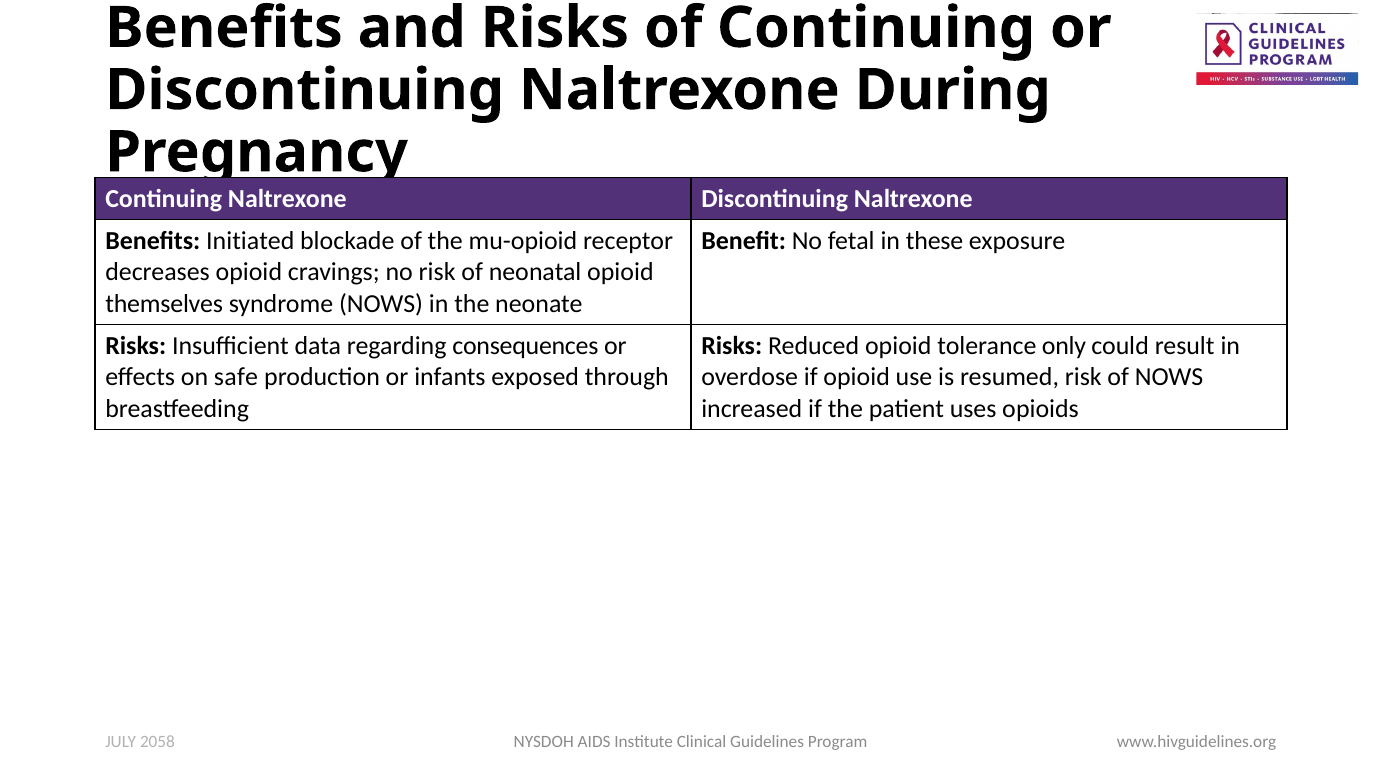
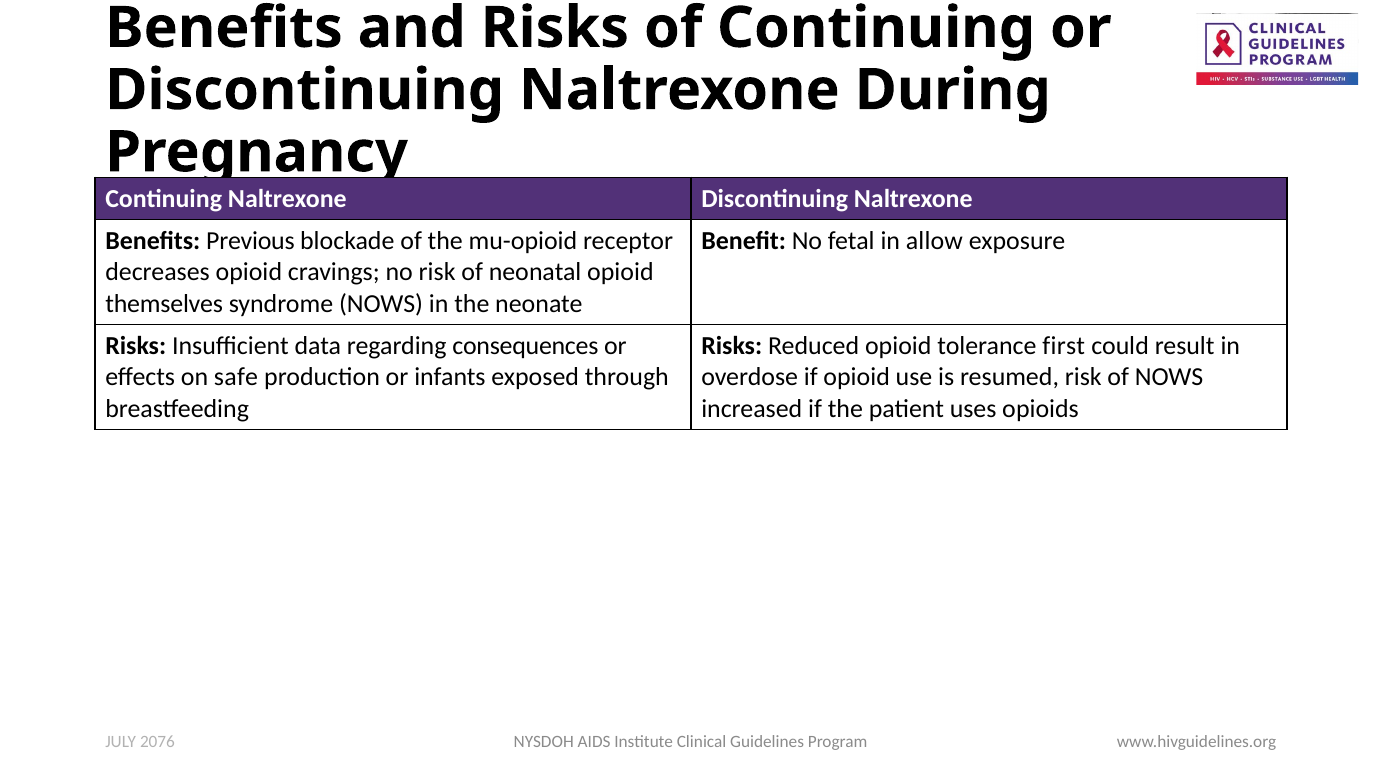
Initiated: Initiated -> Previous (250, 241)
these: these -> allow (934, 241)
only: only -> first (1064, 346)
2058: 2058 -> 2076 (157, 742)
